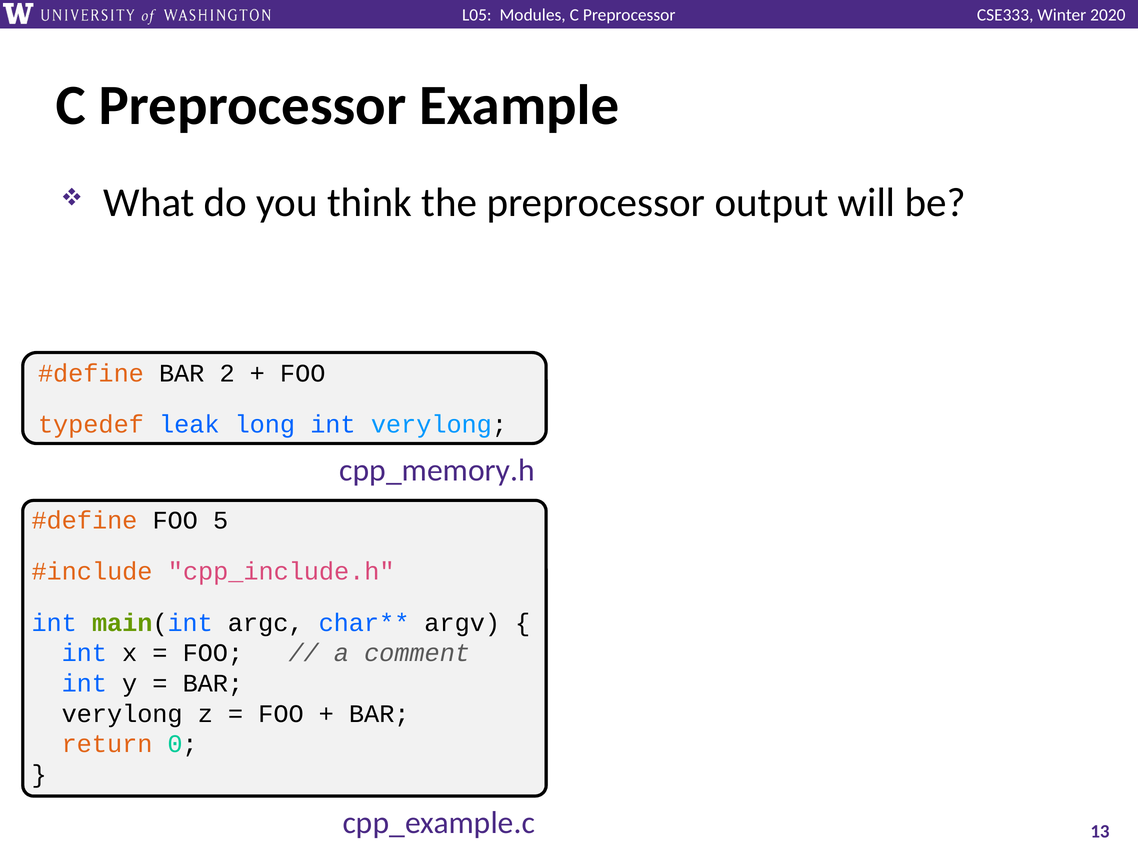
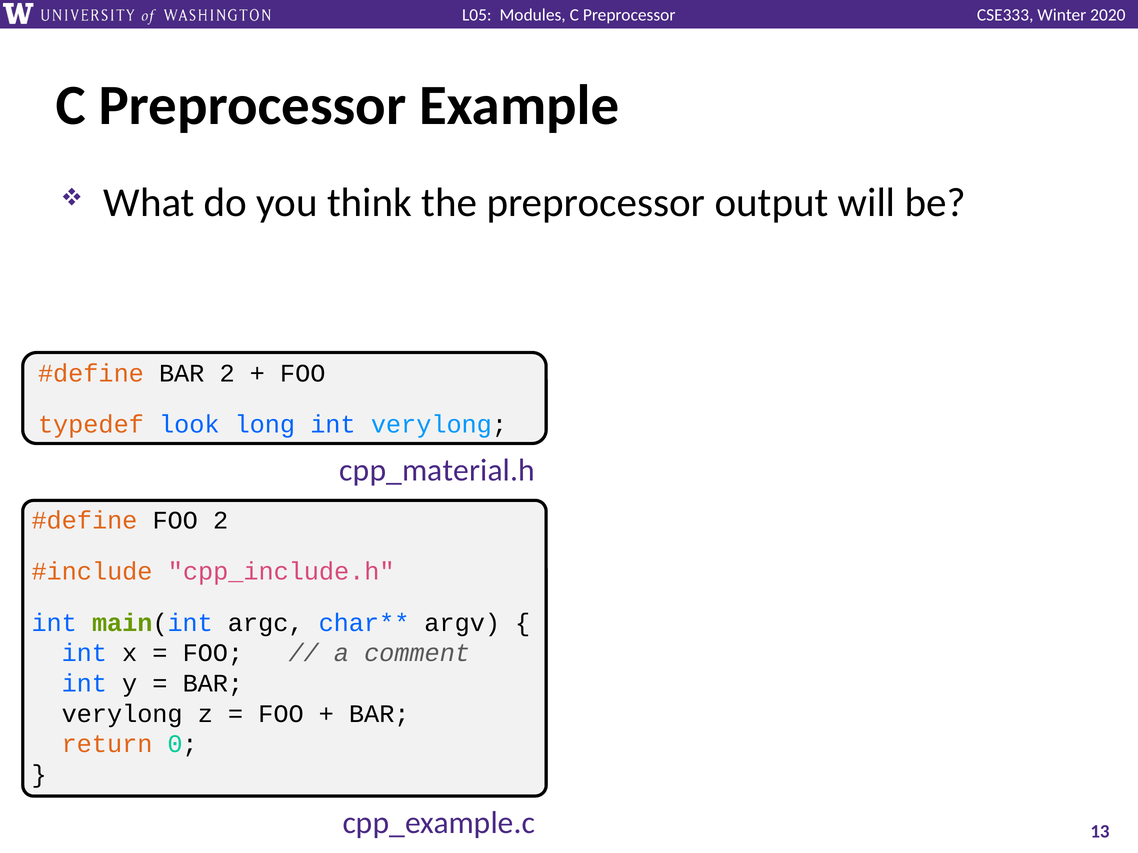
leak: leak -> look (189, 425)
cpp_memory.h: cpp_memory.h -> cpp_material.h (437, 471)
FOO 5: 5 -> 2 (221, 521)
